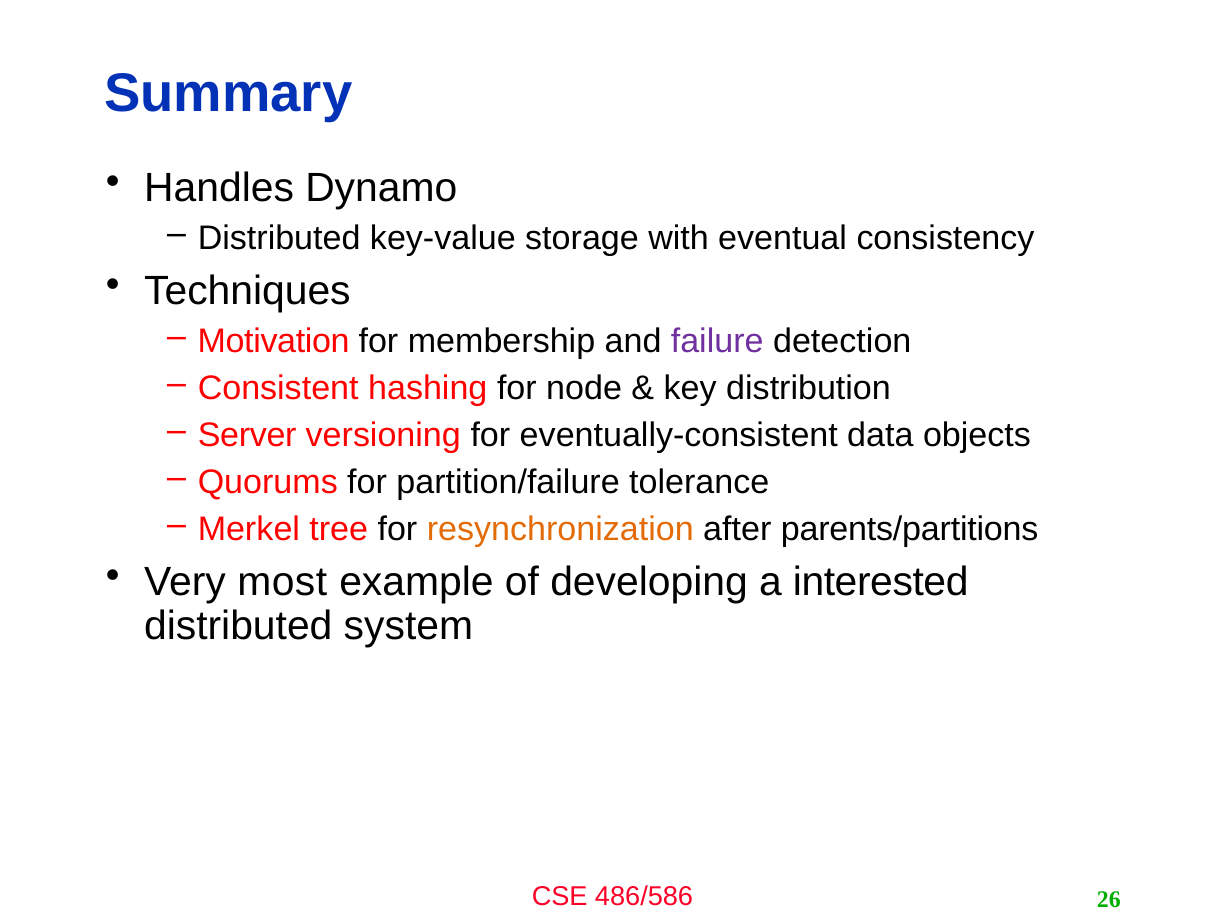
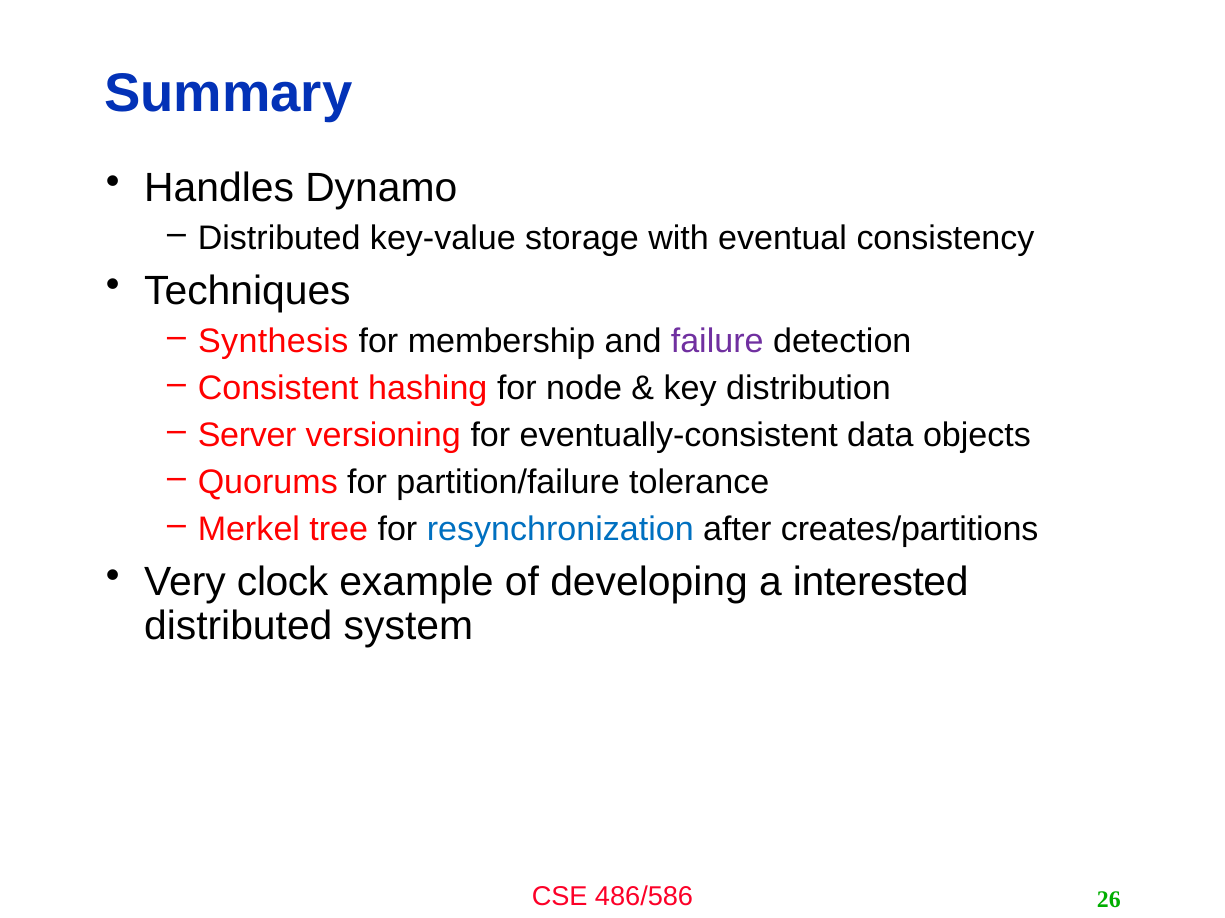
Motivation: Motivation -> Synthesis (273, 342)
resynchronization colour: orange -> blue (560, 530)
parents/partitions: parents/partitions -> creates/partitions (910, 530)
most: most -> clock (283, 582)
